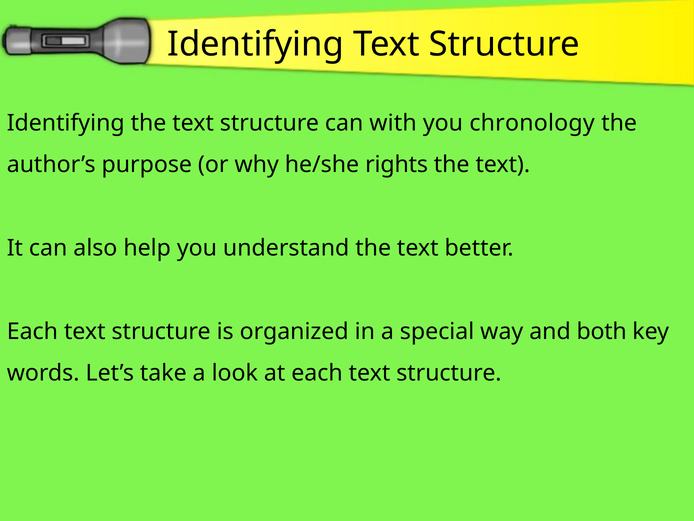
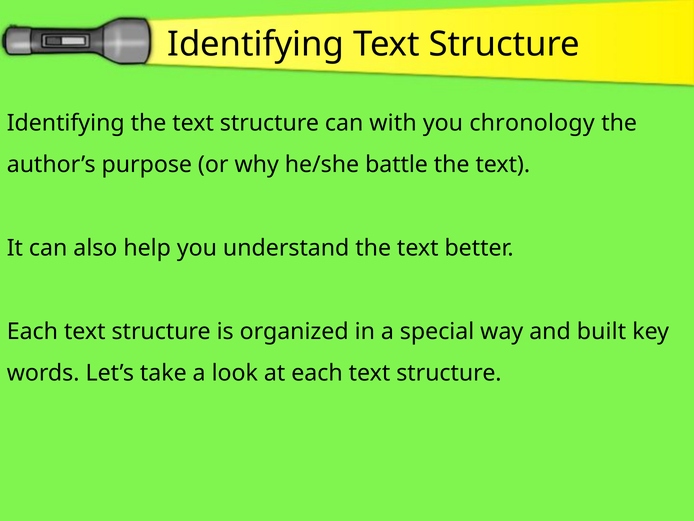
rights: rights -> battle (397, 165)
both: both -> built (601, 331)
